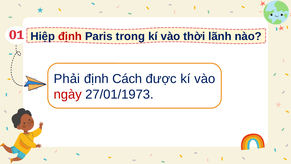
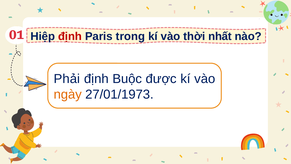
lãnh: lãnh -> nhất (220, 36)
Cách: Cách -> Buộc (127, 79)
ngày colour: red -> orange (68, 94)
